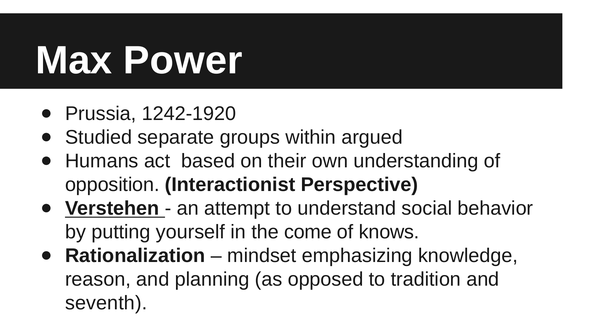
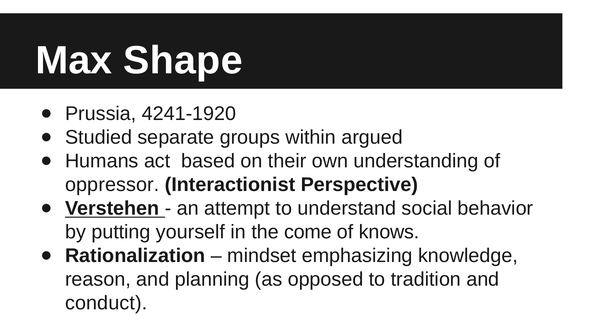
Power: Power -> Shape (183, 60)
1242-1920: 1242-1920 -> 4241-1920 (189, 114)
opposition: opposition -> oppressor (112, 185)
seventh: seventh -> conduct (106, 303)
